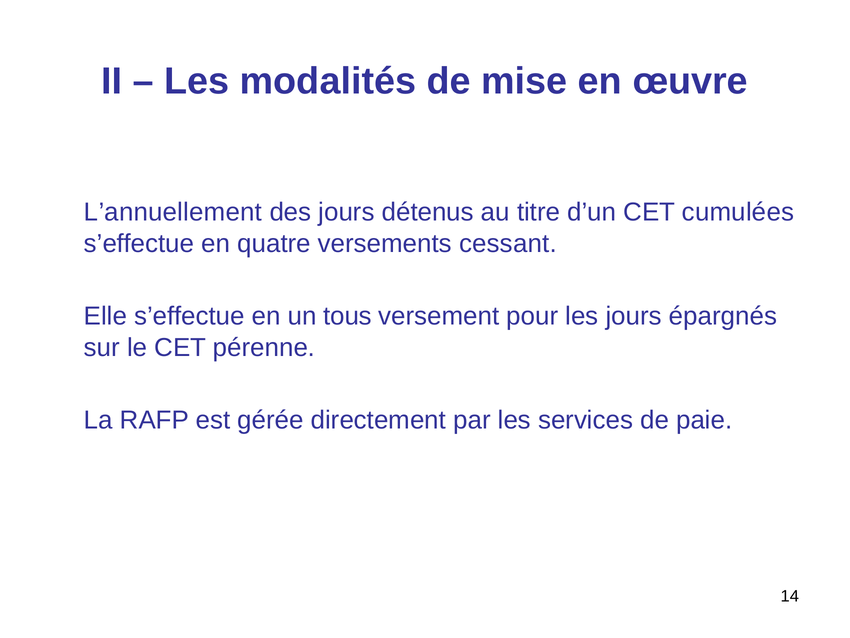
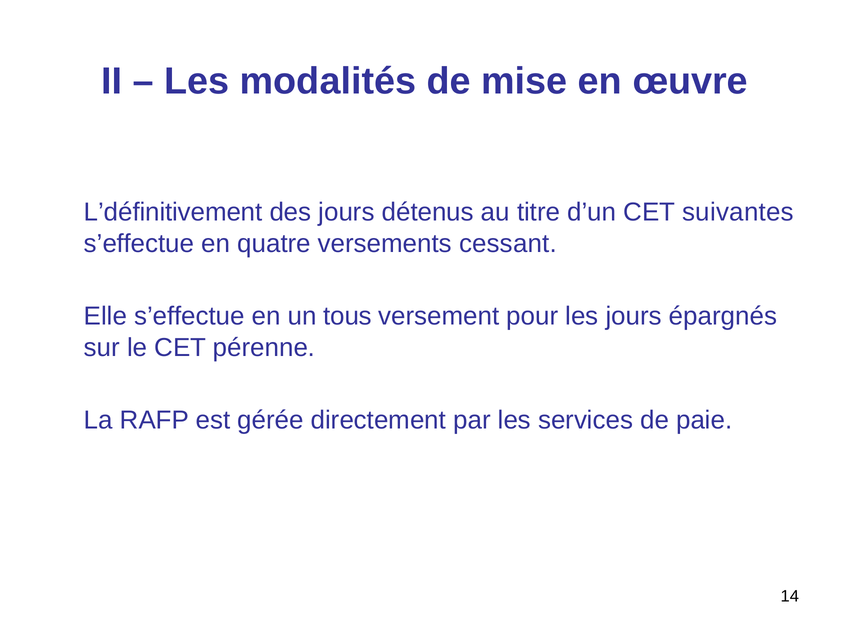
L’annuellement: L’annuellement -> L’définitivement (173, 212)
cumulées: cumulées -> suivantes (738, 212)
